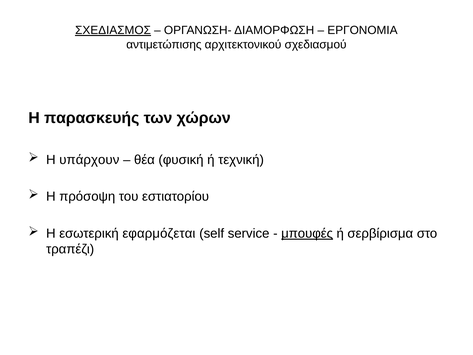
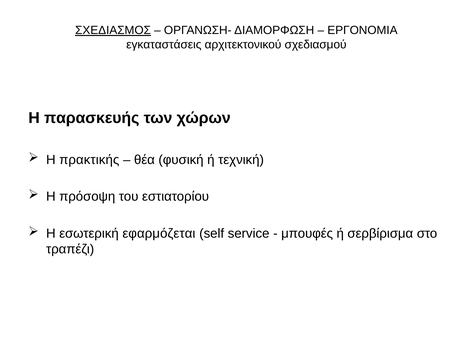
αντιμετώπισης: αντιμετώπισης -> εγκαταστάσεις (164, 45)
υπάρχουν: υπάρχουν -> πρακτικής (89, 160)
μπουφές underline: present -> none (307, 233)
